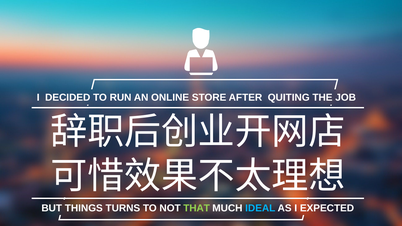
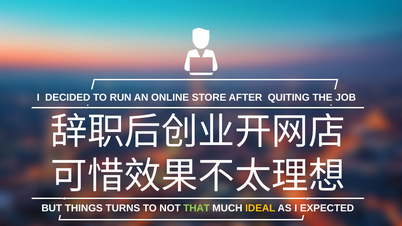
IDEAL colour: light blue -> yellow (260, 208)
